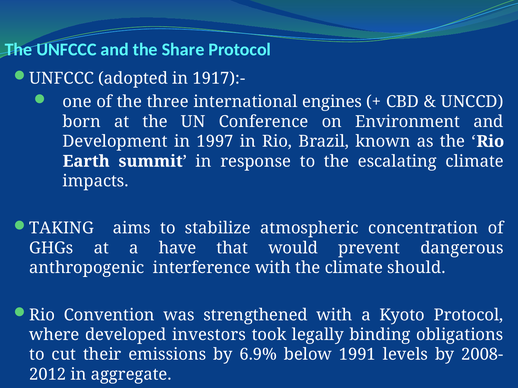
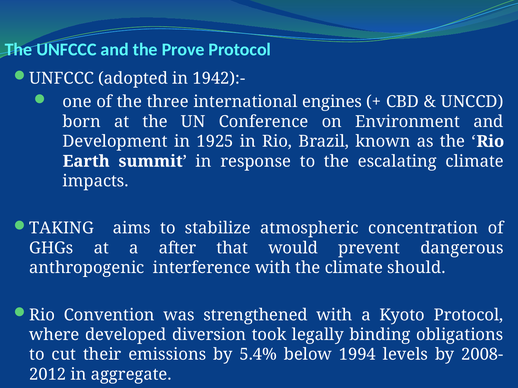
Share: Share -> Prove (183, 50)
1917):-: 1917):- -> 1942):- (219, 78)
1997: 1997 -> 1925 (215, 142)
have: have -> after (178, 248)
investors: investors -> diversion (209, 335)
6.9%: 6.9% -> 5.4% (258, 355)
1991: 1991 -> 1994 (357, 355)
